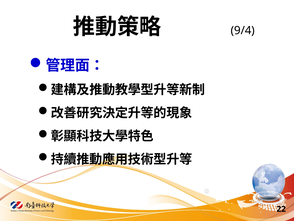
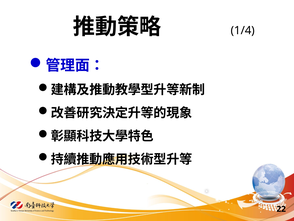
9/4: 9/4 -> 1/4 (243, 30)
